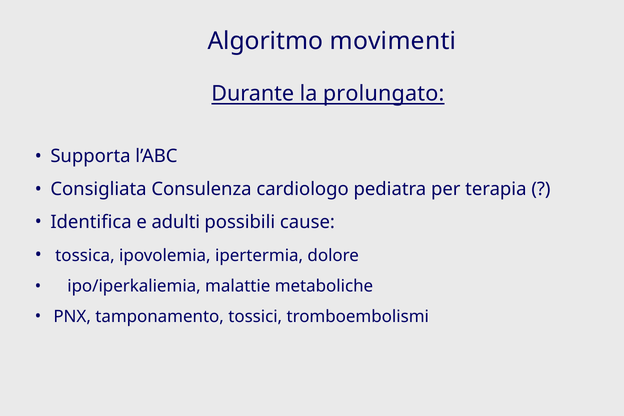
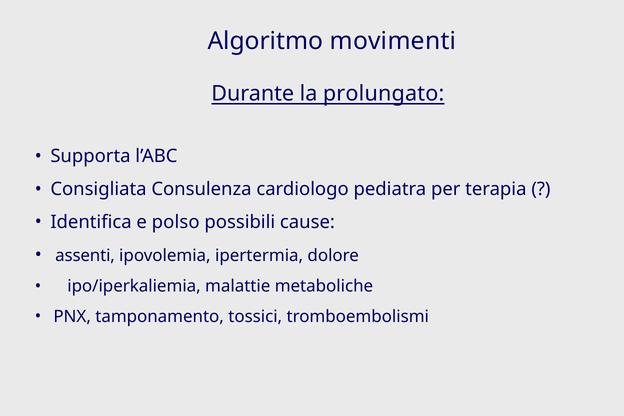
adulti: adulti -> polso (176, 222)
tossica: tossica -> assenti (85, 256)
